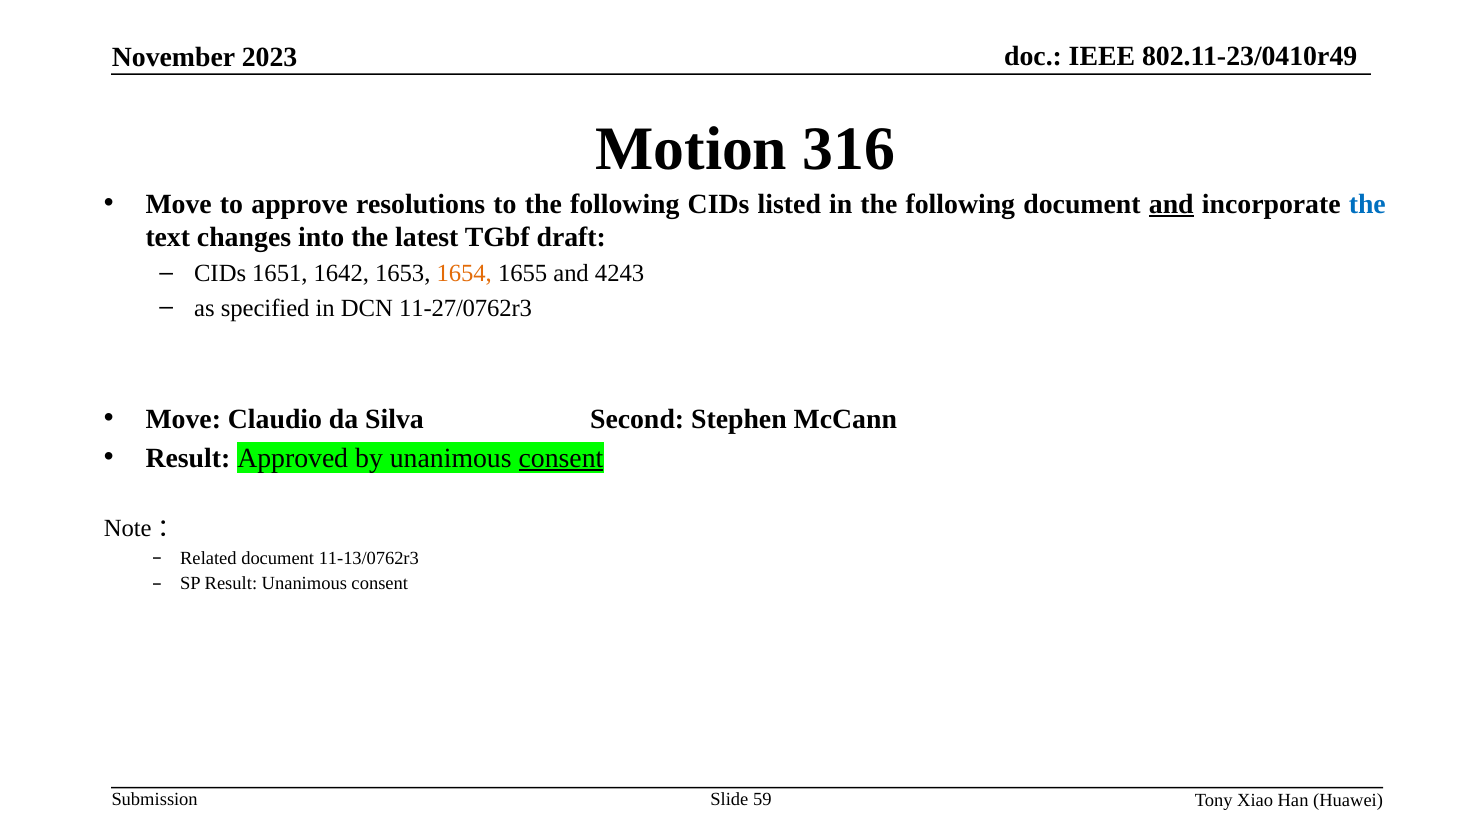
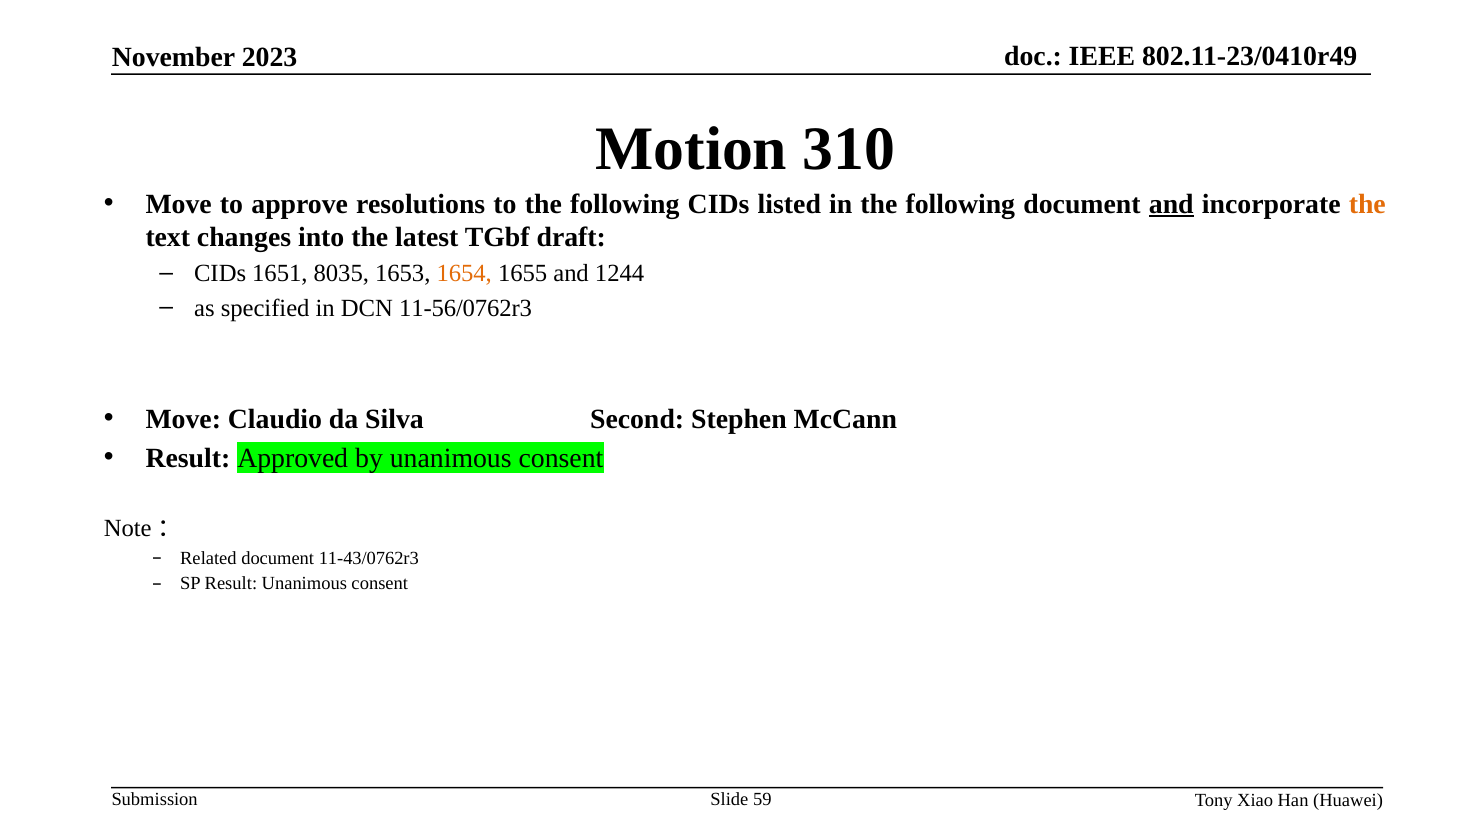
316: 316 -> 310 (849, 149)
the colour: blue -> orange (1367, 204)
1642: 1642 -> 8035 (341, 273)
4243: 4243 -> 1244 (620, 273)
11-27/0762r3: 11-27/0762r3 -> 11-56/0762r3 (466, 308)
consent underline: present -> none (561, 458)
11-13/0762r3: 11-13/0762r3 -> 11-43/0762r3 (369, 558)
